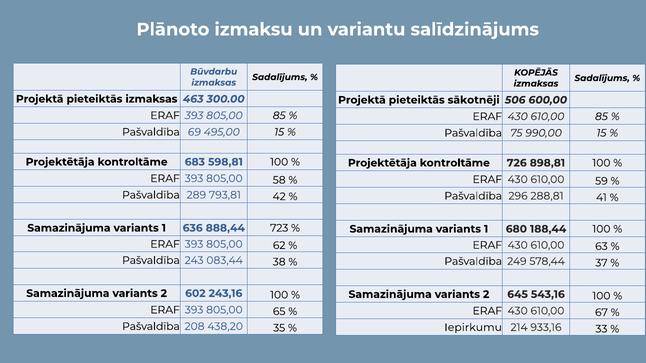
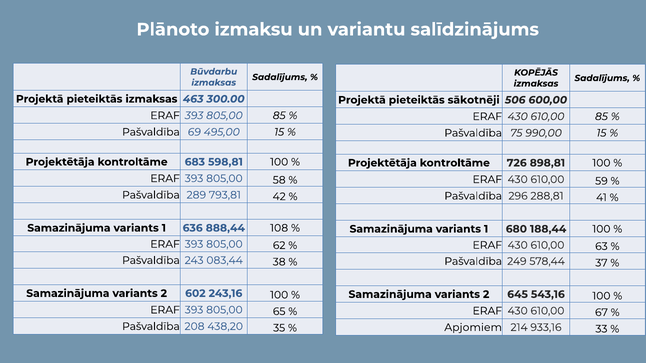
723: 723 -> 108 (279, 228)
Iepirkumu: Iepirkumu -> Apjomiem (473, 328)
